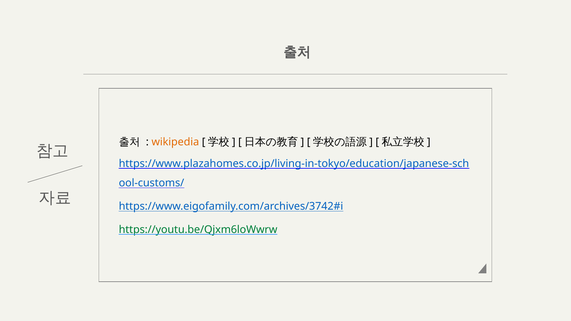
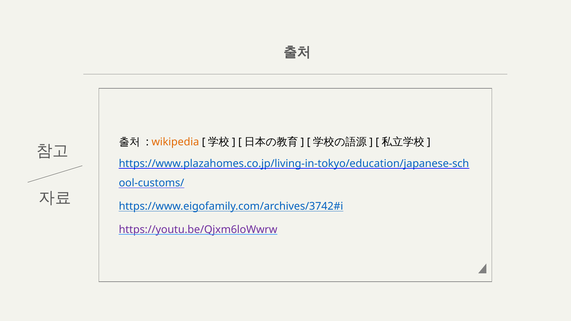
https://youtu.be/Qjxm6loWwrw colour: green -> purple (198, 230)
